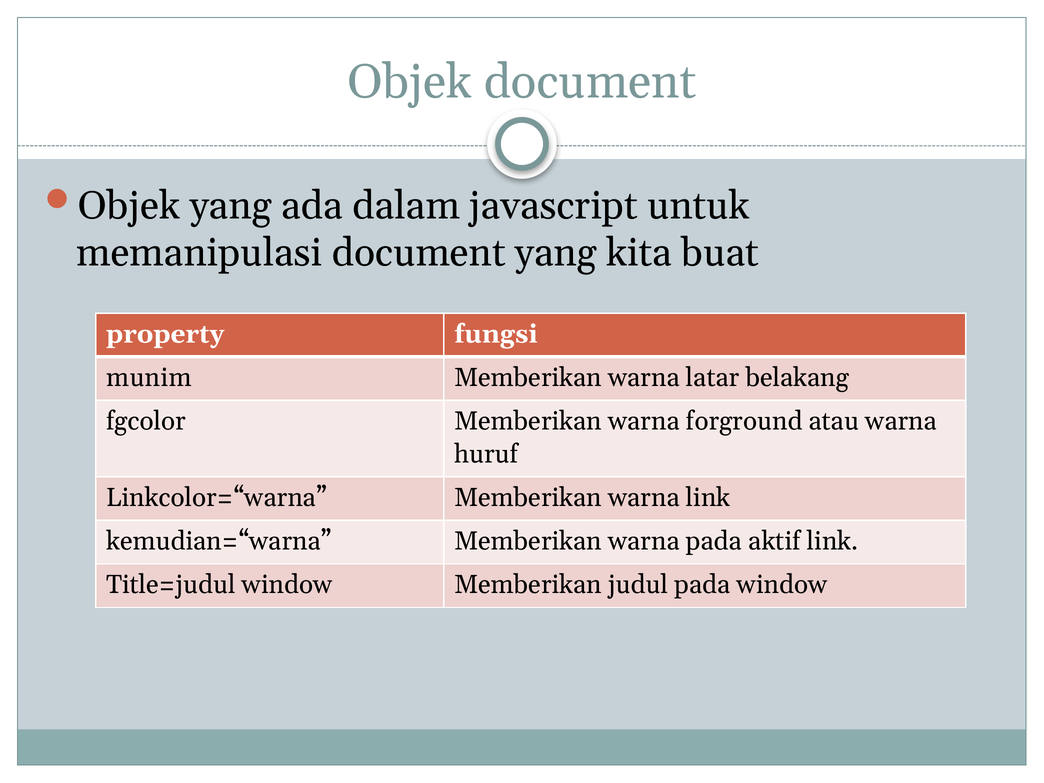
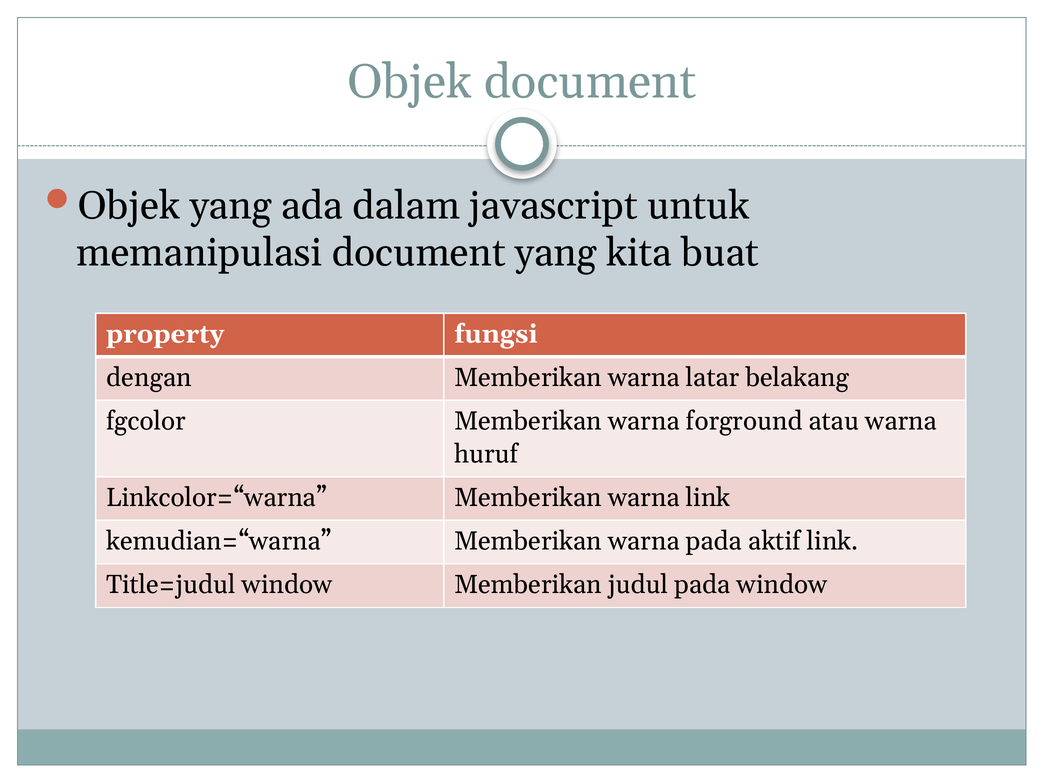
munim: munim -> dengan (149, 378)
